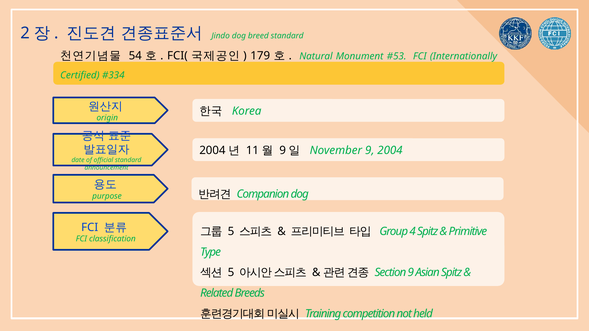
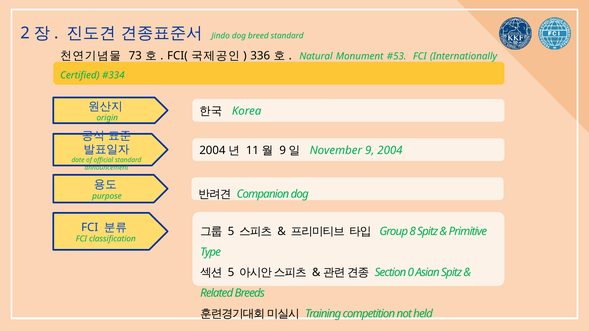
54: 54 -> 73 (135, 56)
179: 179 -> 336 (260, 56)
4: 4 -> 8 (413, 232)
Section 9: 9 -> 0 (411, 273)
